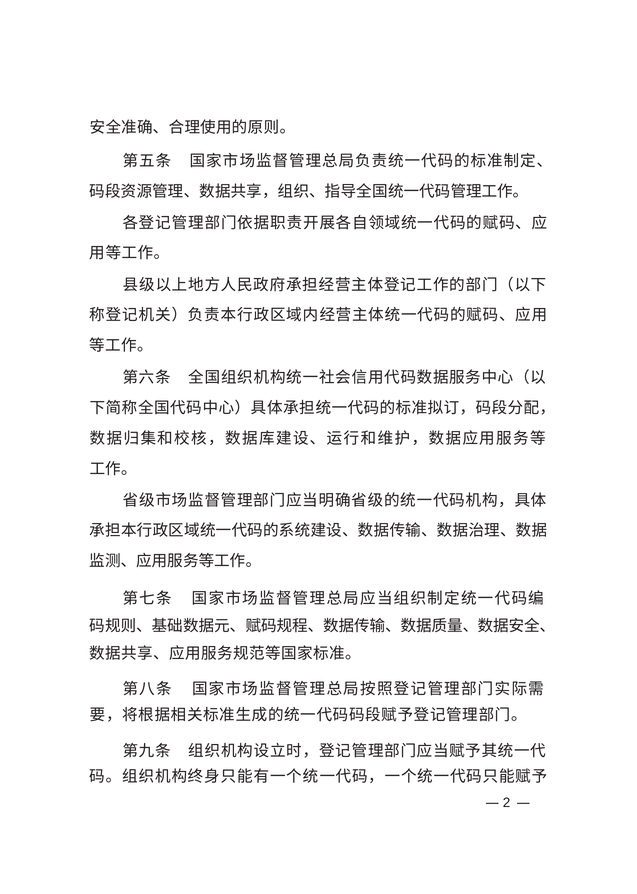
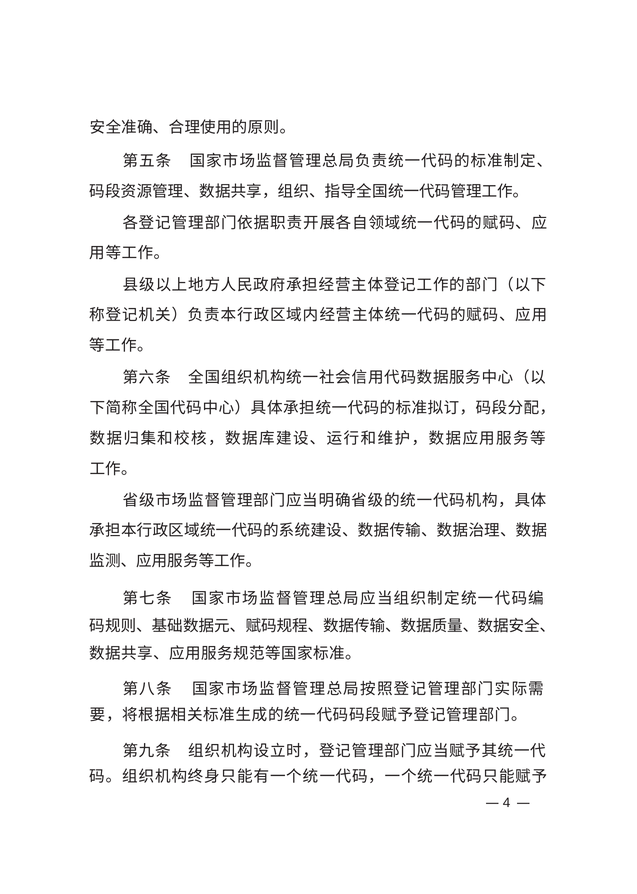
2: 2 -> 4 (507, 802)
